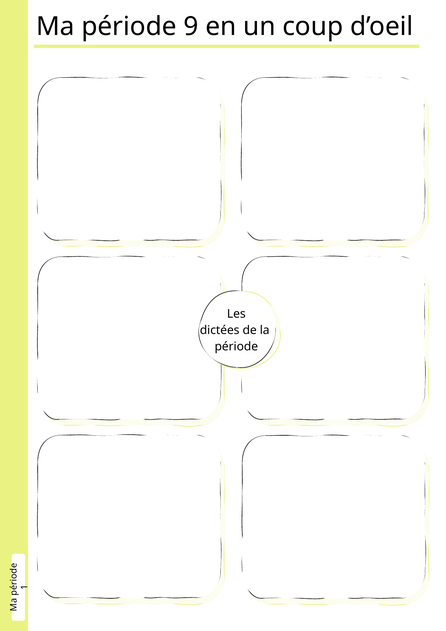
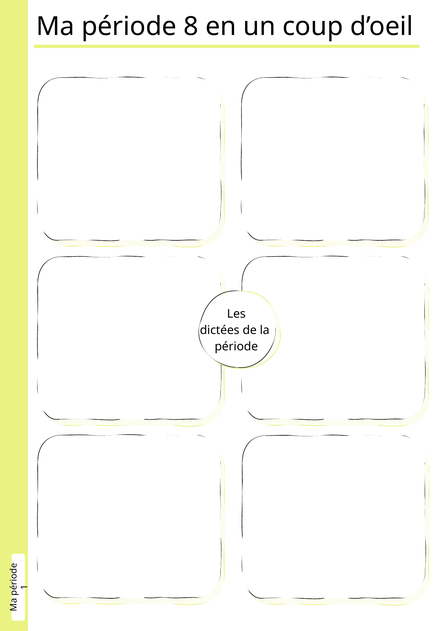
9: 9 -> 8 (191, 27)
